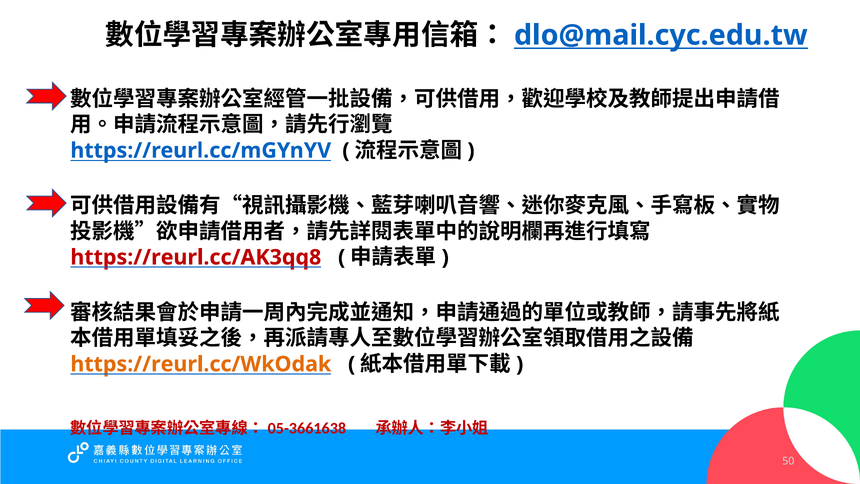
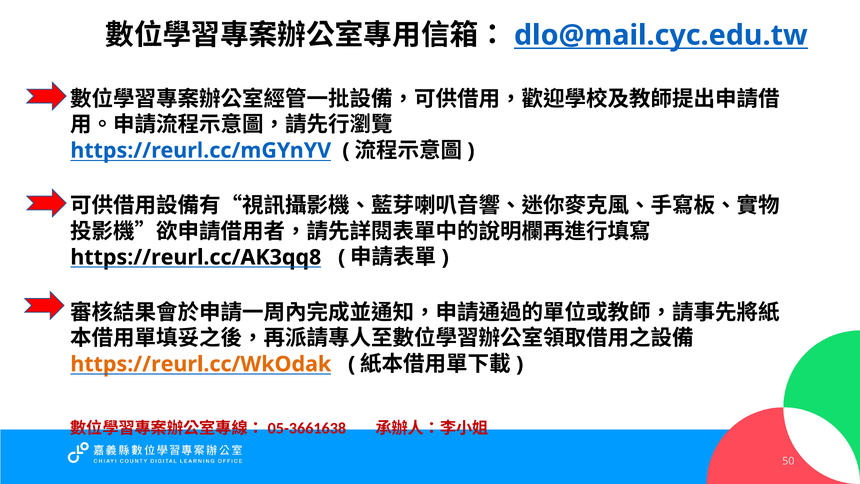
https://reurl.cc/AK3qq8 colour: red -> black (196, 257)
